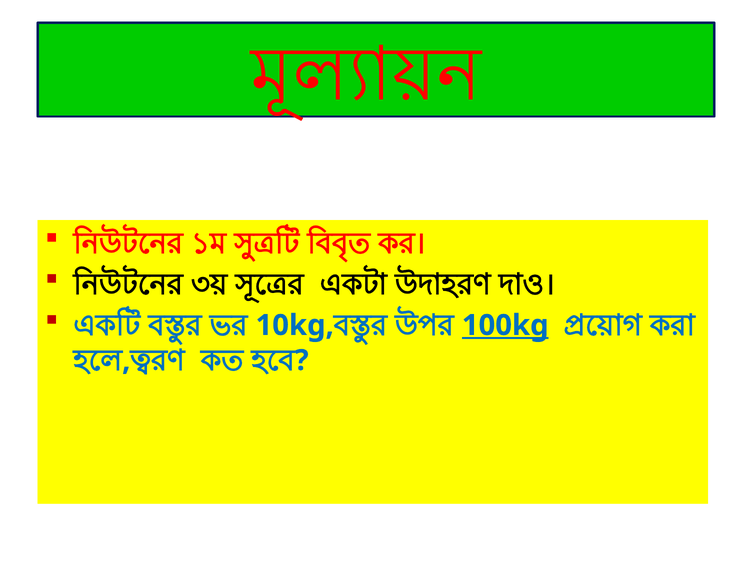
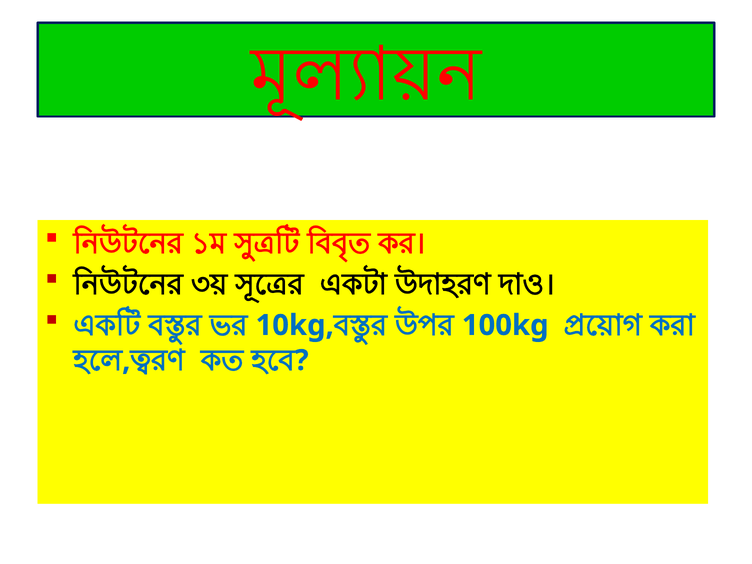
100kg underline: present -> none (505, 325)
